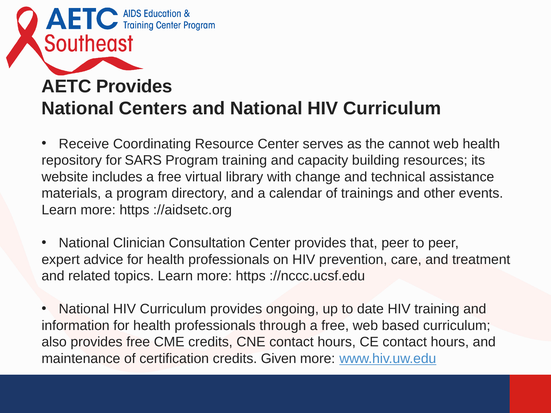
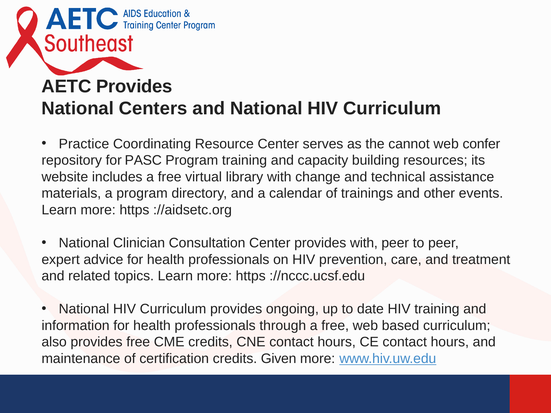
Receive: Receive -> Practice (84, 144)
web health: health -> confer (481, 144)
SARS: SARS -> PASC (143, 160)
provides that: that -> with (364, 243)
